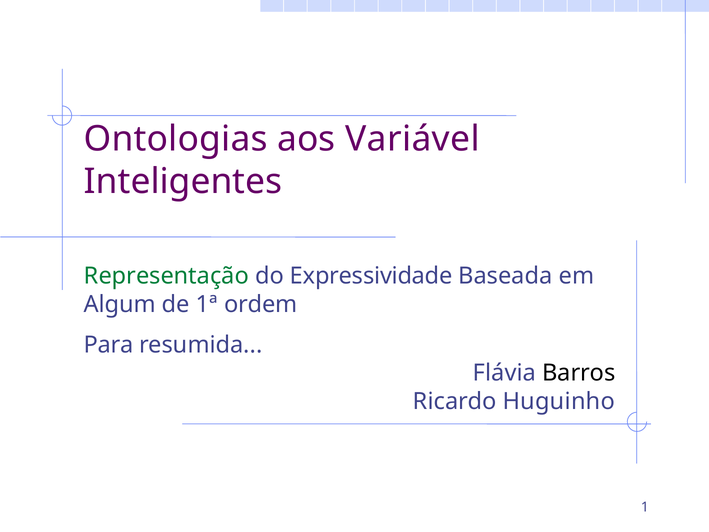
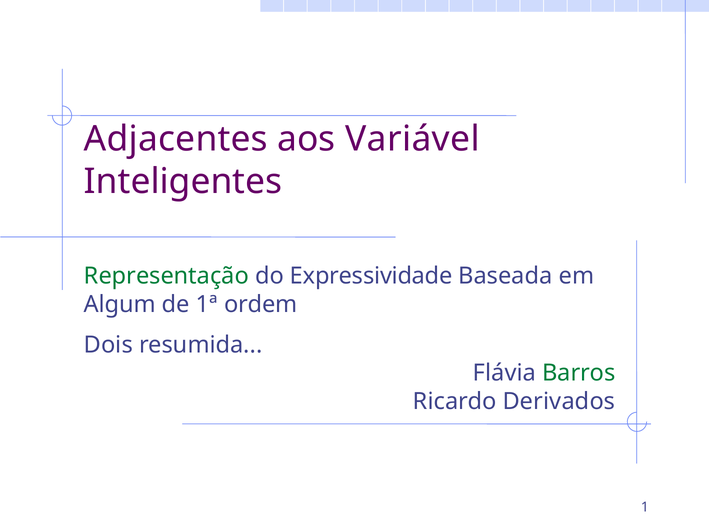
Ontologias: Ontologias -> Adjacentes (176, 139)
Para: Para -> Dois (108, 345)
Barros colour: black -> green (579, 373)
Huguinho: Huguinho -> Derivados (559, 401)
